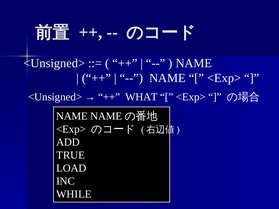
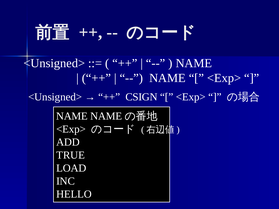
WHAT: WHAT -> CSIGN (141, 97)
WHILE: WHILE -> HELLO (74, 194)
